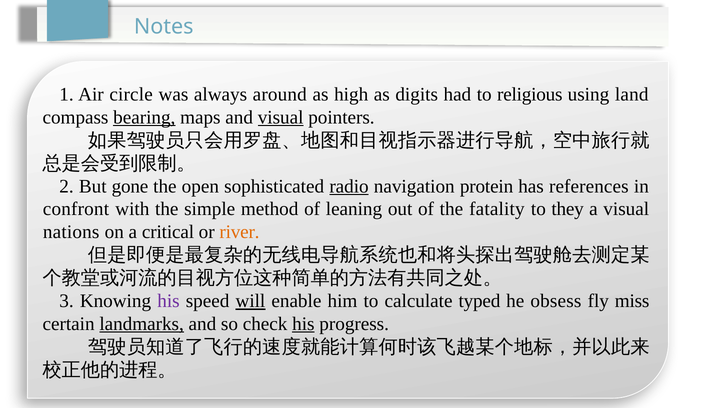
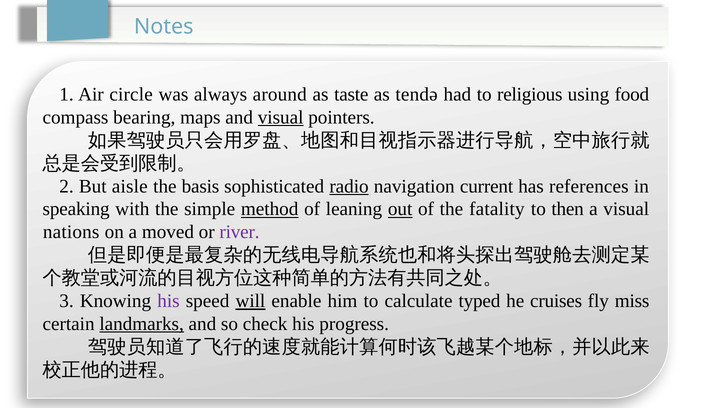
high: high -> taste (351, 95)
digits: digits -> tendə (417, 95)
land: land -> food (632, 95)
bearing underline: present -> none (144, 118)
gone: gone -> aisle (130, 186)
open: open -> basis (200, 186)
protein: protein -> current (487, 186)
confront: confront -> speaking (76, 209)
method underline: none -> present (270, 209)
out underline: none -> present (400, 209)
they: they -> then (568, 209)
critical: critical -> moved (168, 232)
river colour: orange -> purple (239, 232)
obsess: obsess -> cruises (556, 301)
his underline: present -> none (303, 324)
